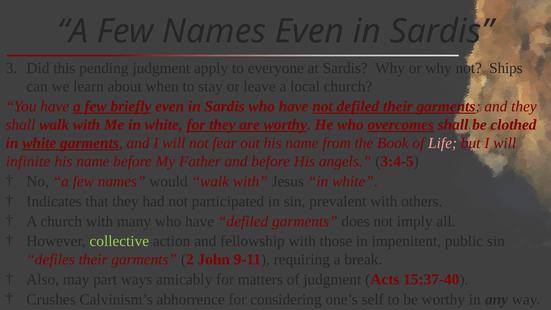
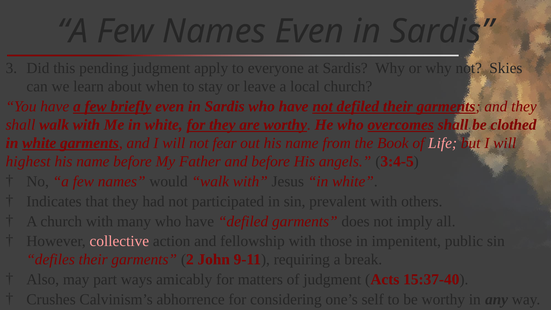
Ships: Ships -> Skies (506, 68)
infinite: infinite -> highest (28, 162)
collective colour: light green -> pink (119, 241)
